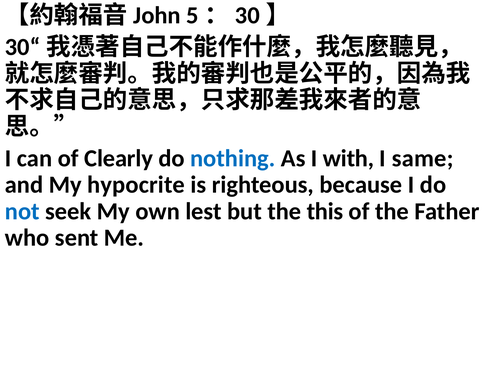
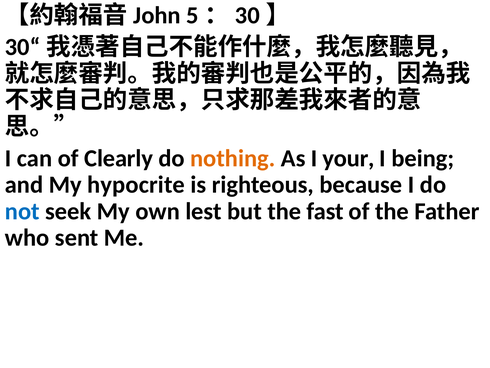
nothing colour: blue -> orange (233, 158)
with: with -> your (349, 158)
same: same -> being (423, 158)
this: this -> fast (325, 211)
